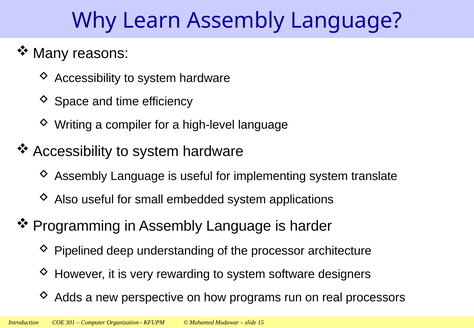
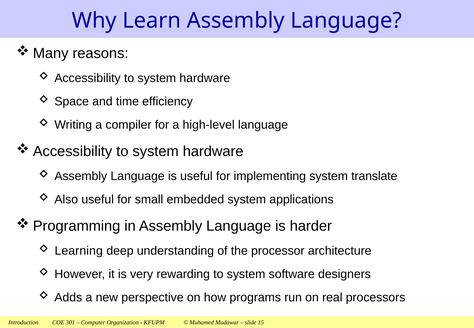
Pipelined: Pipelined -> Learning (79, 251)
